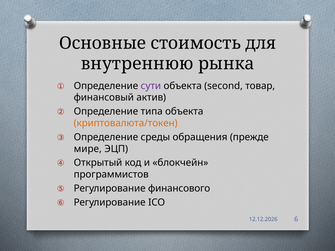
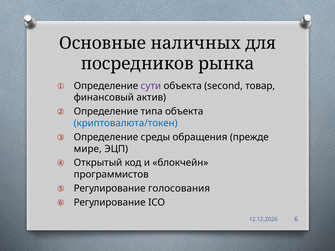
стоимость: стоимость -> наличных (196, 43)
внутреннюю: внутреннюю -> посредников (137, 64)
криптовалюта/токен colour: orange -> blue (126, 123)
финансового: финансового -> голосования (179, 189)
